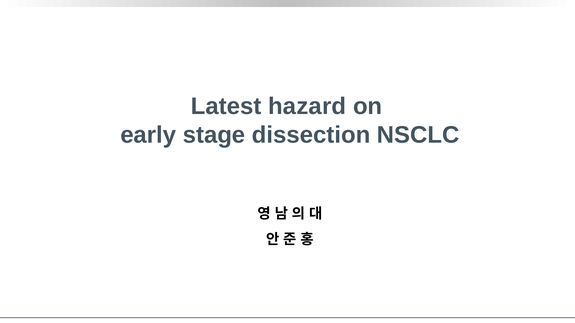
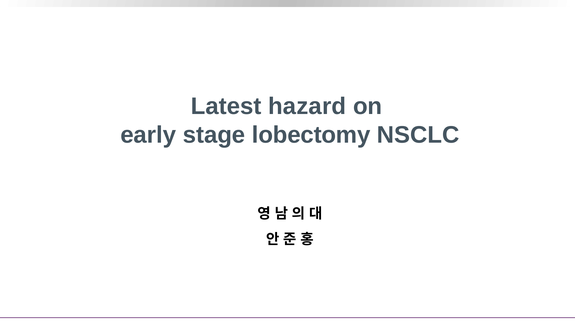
dissection: dissection -> lobectomy (311, 135)
